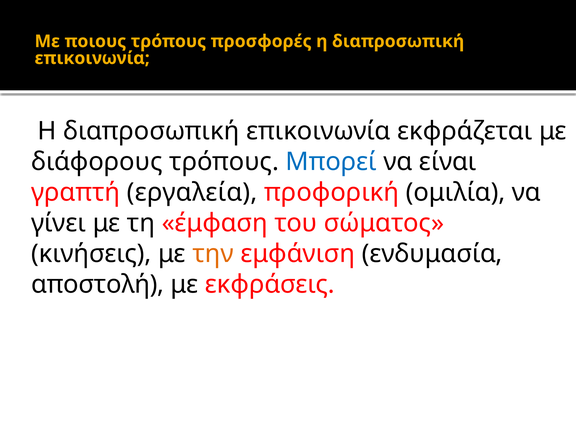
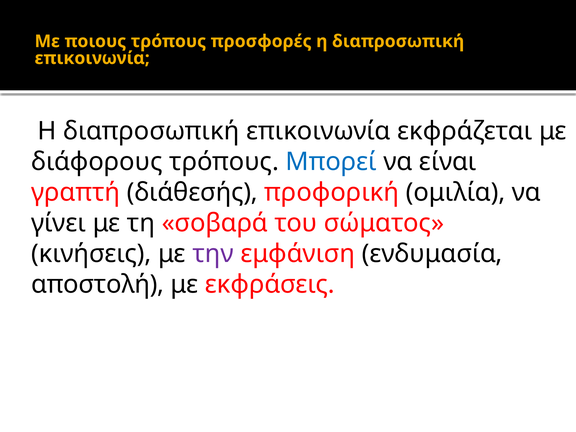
εργαλεία: εργαλεία -> διάθεσής (192, 192)
έμφαση: έμφαση -> σοβαρά (215, 223)
την colour: orange -> purple (213, 254)
